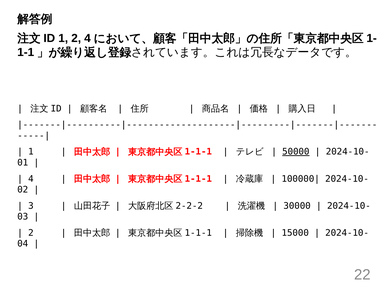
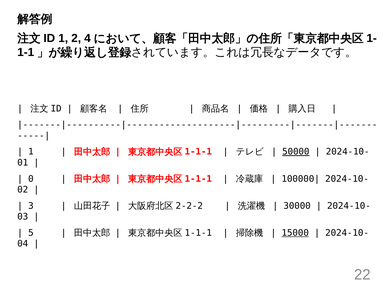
4: 4 -> 0 (31, 179)
2: 2 -> 5 (31, 233)
15000 underline: none -> present (295, 233)
